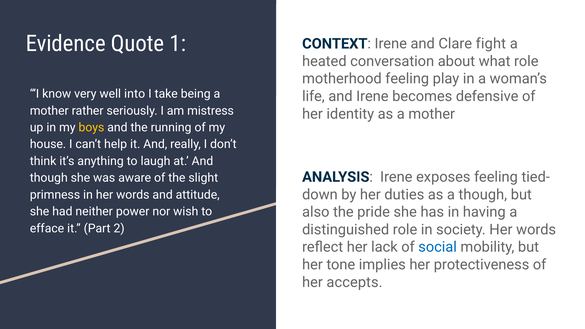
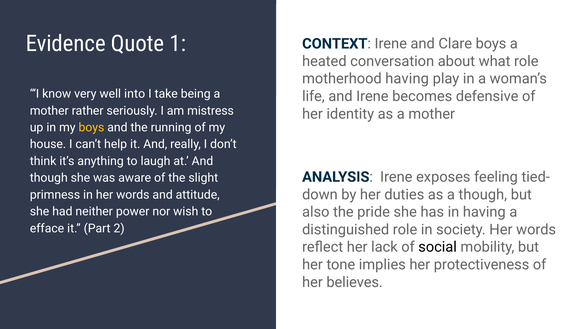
Clare fight: fight -> boys (491, 44)
motherhood feeling: feeling -> having (407, 79)
social colour: blue -> black (438, 247)
accepts: accepts -> believes (355, 282)
